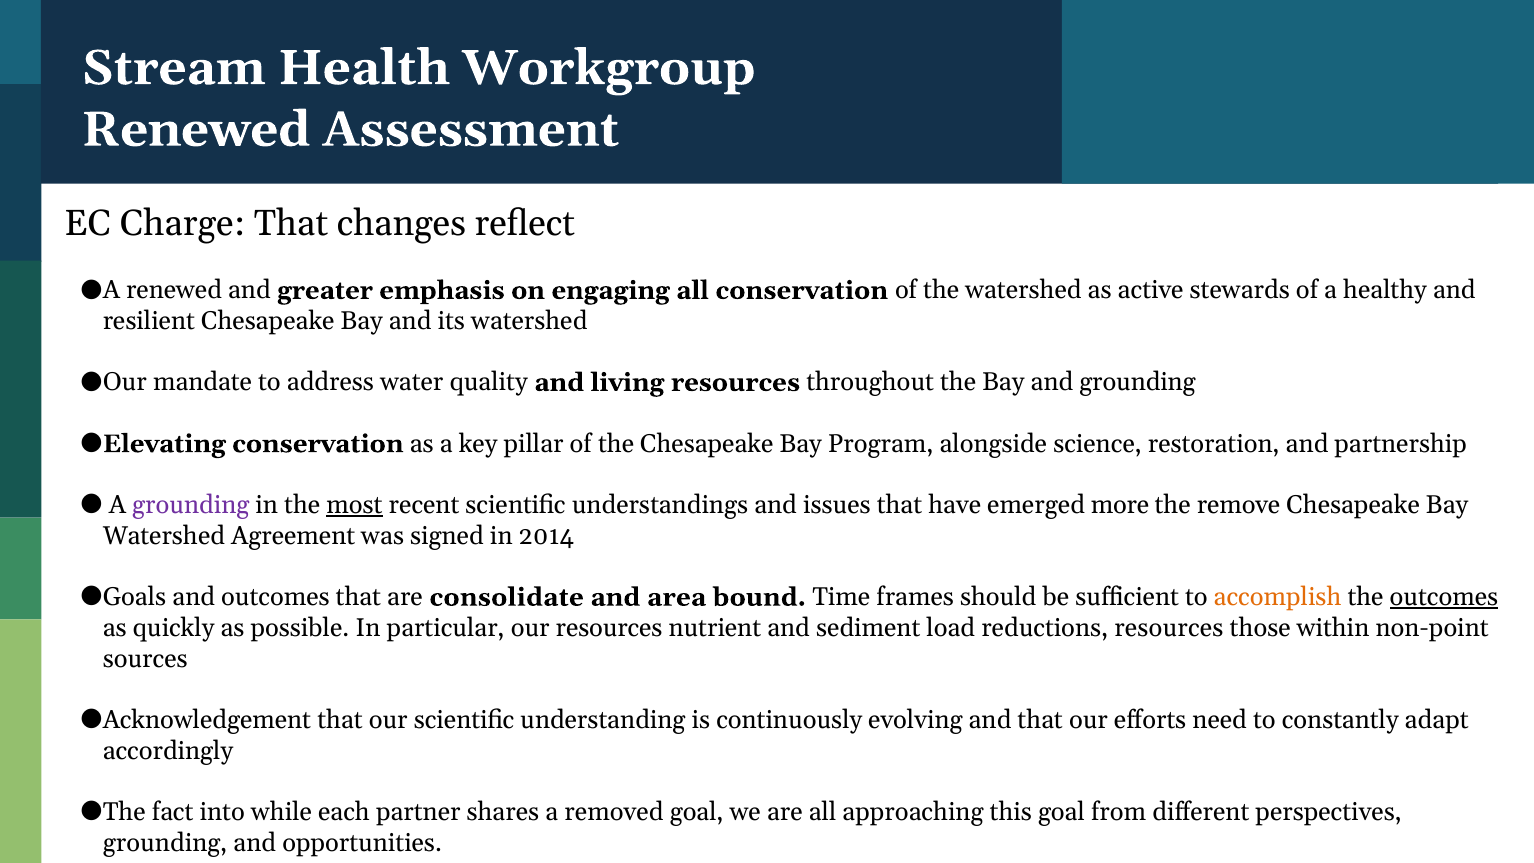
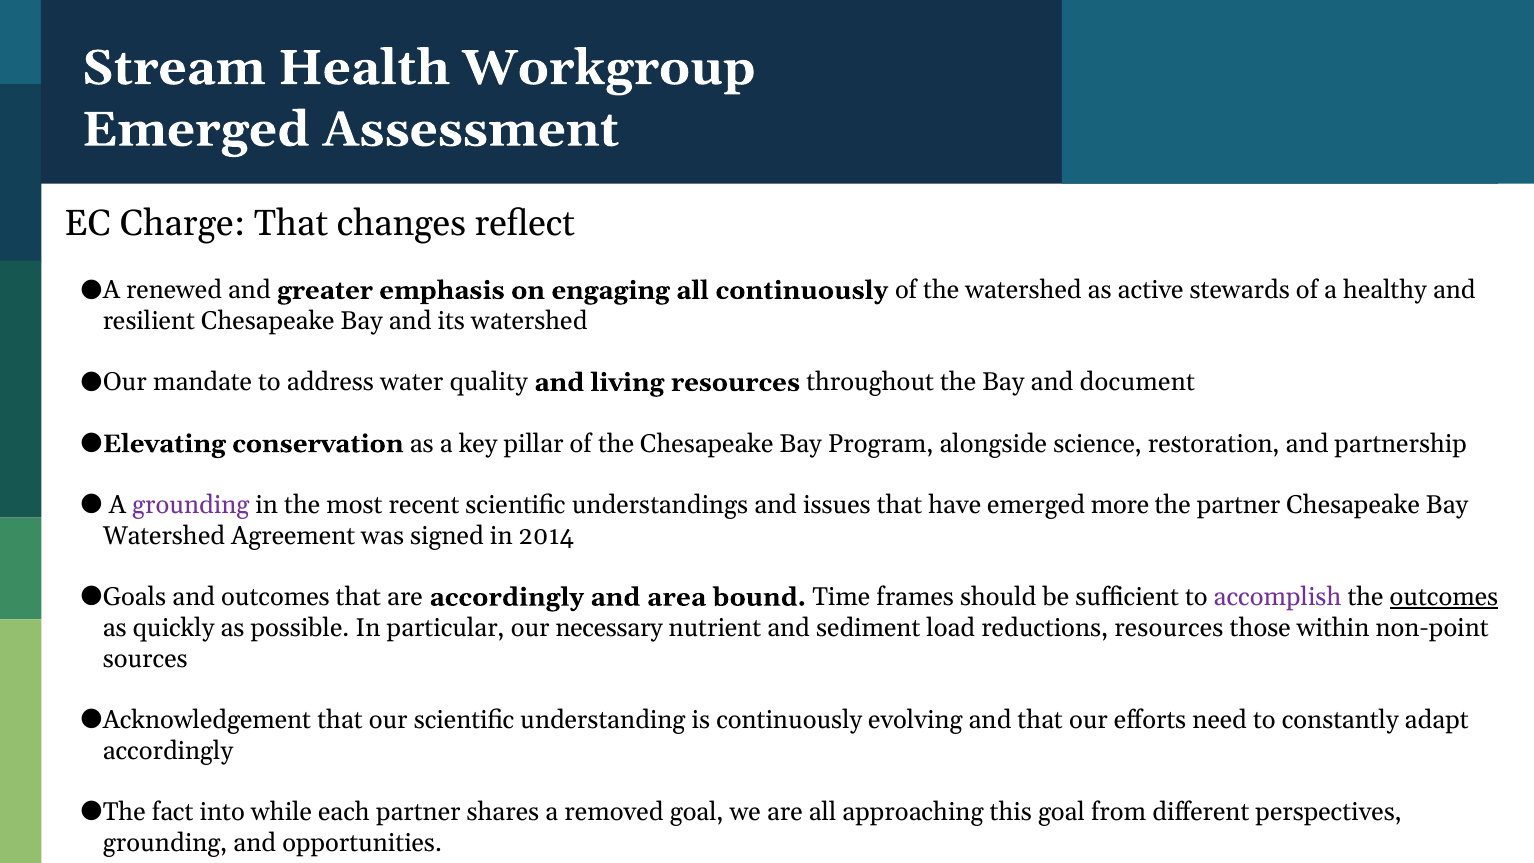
Renewed: Renewed -> Emerged (196, 130)
all conservation: conservation -> continuously (802, 290)
and grounding: grounding -> document (1137, 382)
most underline: present -> none (355, 505)
the remove: remove -> partner (1239, 505)
are consolidate: consolidate -> accordingly (507, 597)
accomplish colour: orange -> purple (1278, 597)
our resources: resources -> necessary (609, 628)
